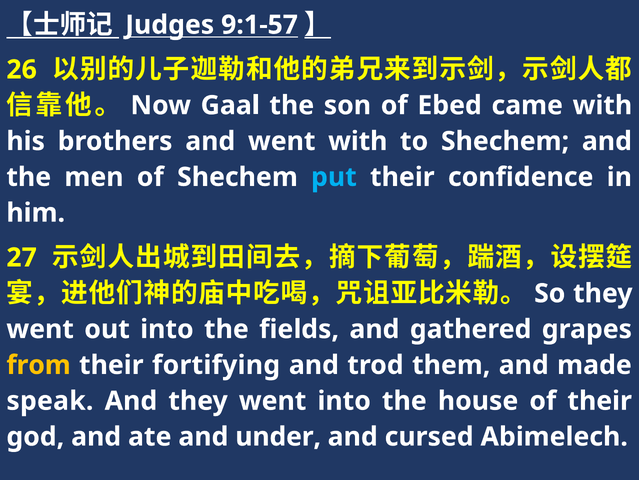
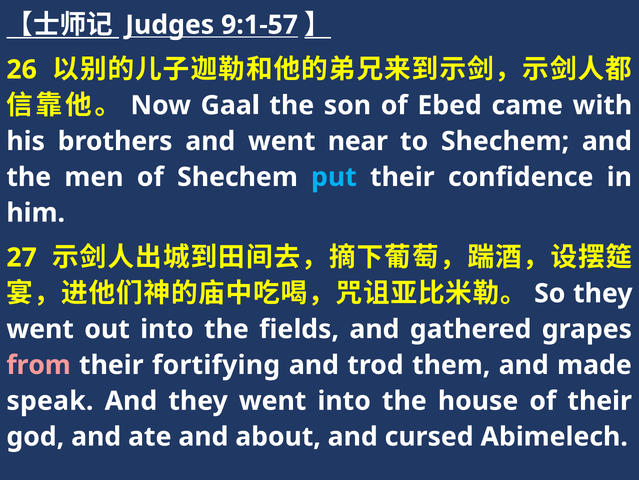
went with: with -> near (358, 141)
from colour: yellow -> pink (39, 365)
under: under -> about (278, 436)
